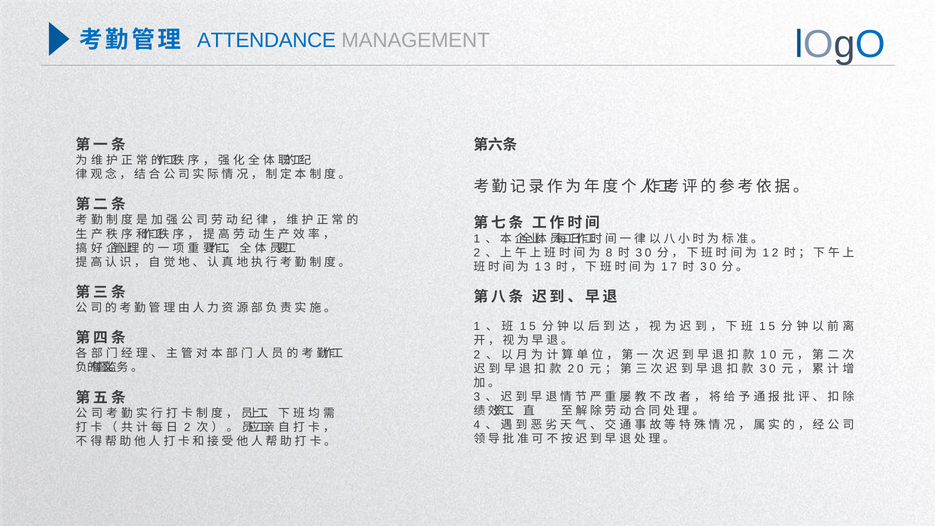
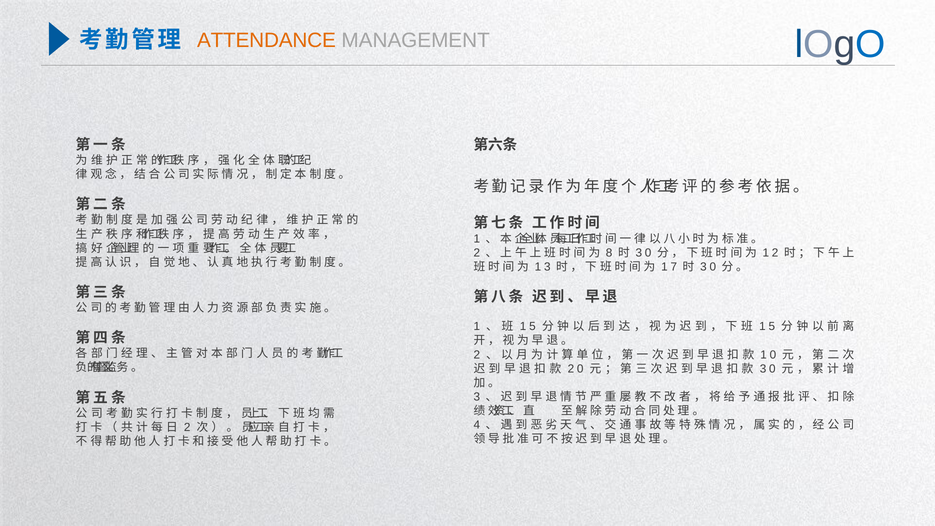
ATTENDANCE colour: blue -> orange (266, 40)
